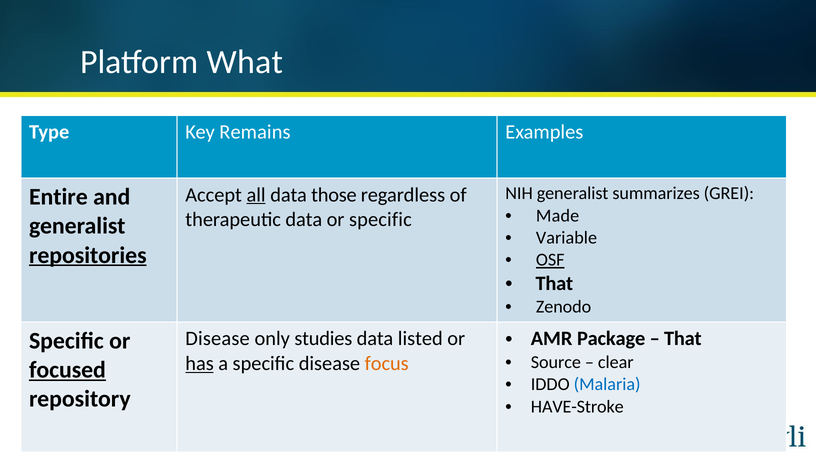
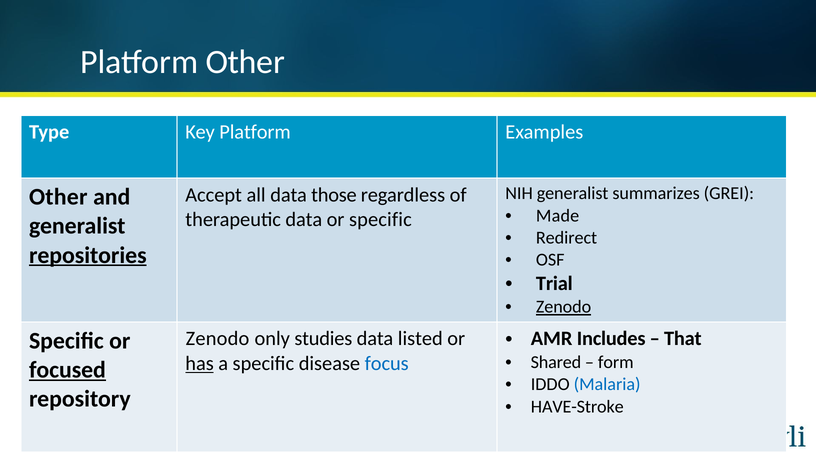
Platform What: What -> Other (245, 62)
Key Remains: Remains -> Platform (255, 132)
all underline: present -> none (256, 195)
Entire: Entire -> Other (58, 197)
Variable: Variable -> Redirect (567, 238)
OSF underline: present -> none (550, 260)
That: That -> Trial (554, 283)
Zenodo underline: none -> present (564, 307)
Package: Package -> Includes (611, 339)
Disease: Disease -> Zenodo (218, 339)
Source: Source -> Shared (556, 362)
clear: clear -> form (616, 362)
focus colour: orange -> blue (387, 364)
